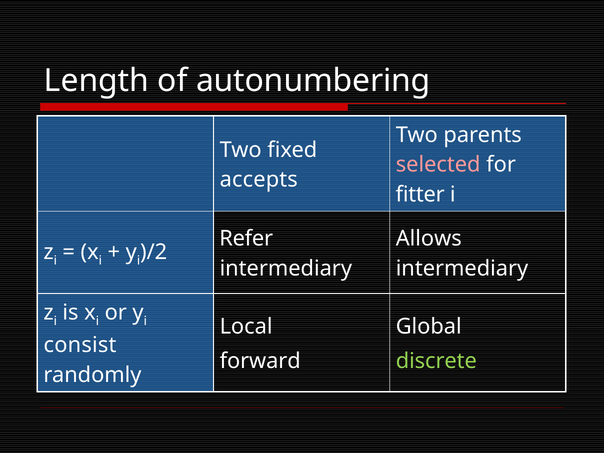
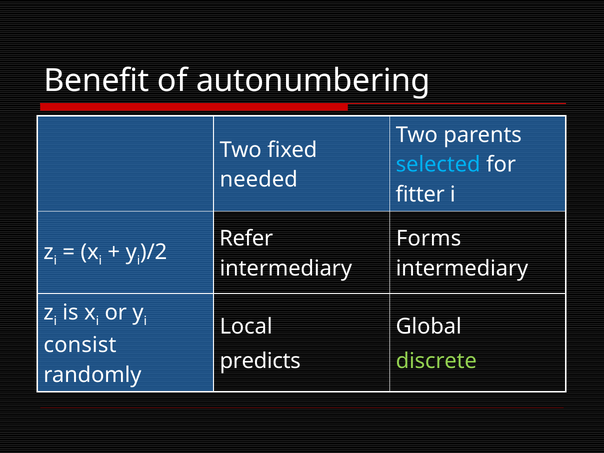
Length: Length -> Benefit (97, 81)
selected colour: pink -> light blue (438, 165)
accepts: accepts -> needed (259, 180)
Allows: Allows -> Forms (429, 239)
forward: forward -> predicts (260, 361)
